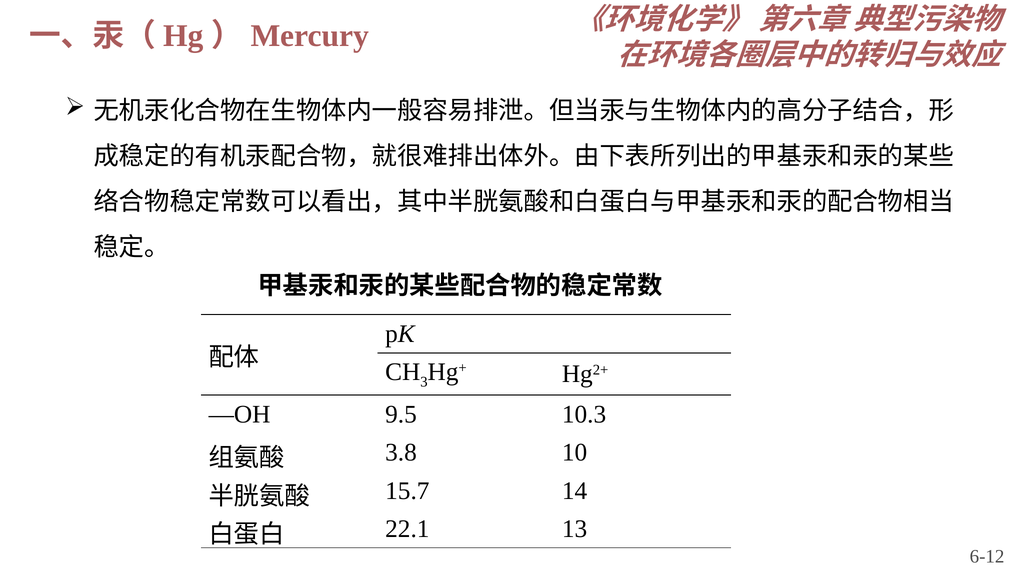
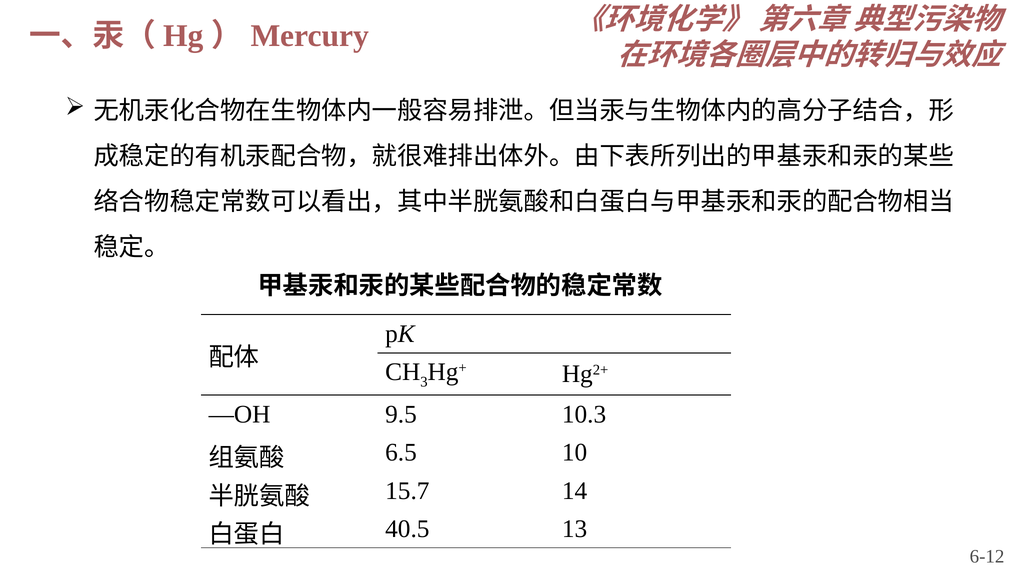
3.8: 3.8 -> 6.5 (401, 453)
22.1: 22.1 -> 40.5 (407, 529)
